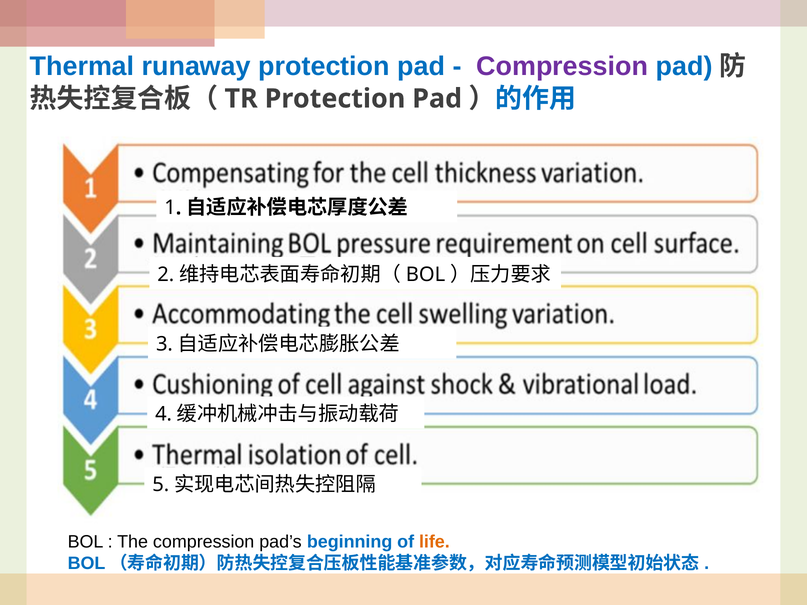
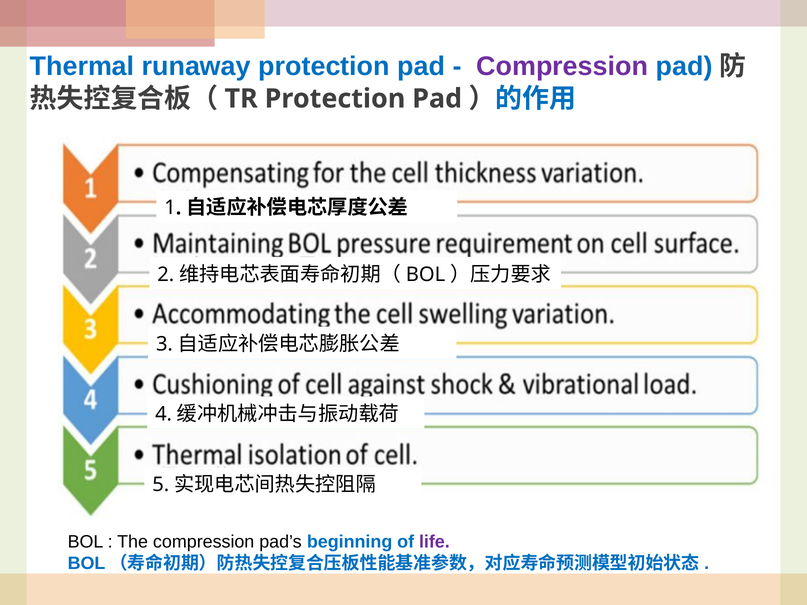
life colour: orange -> purple (434, 542)
